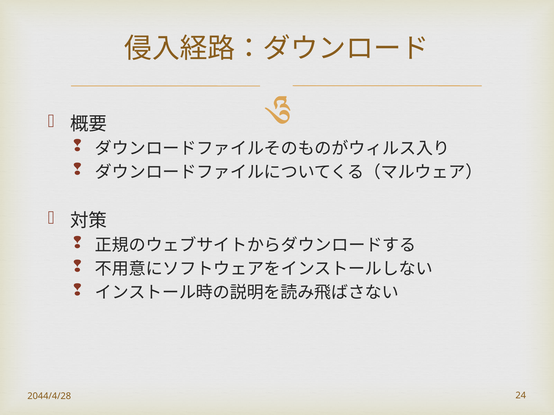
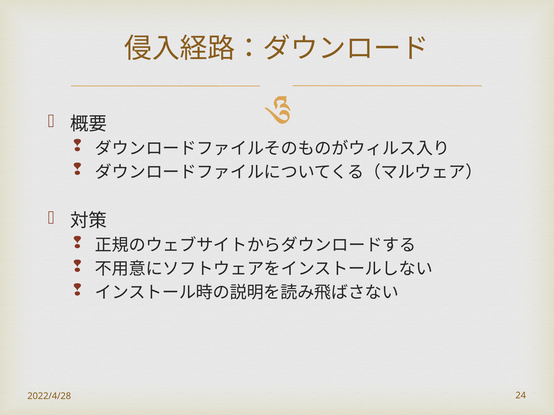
2044/4/28: 2044/4/28 -> 2022/4/28 (49, 397)
